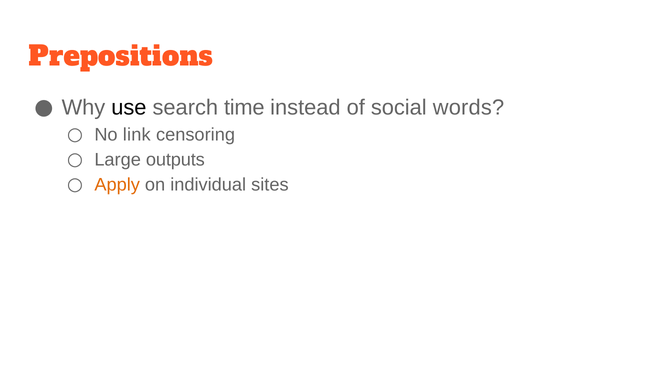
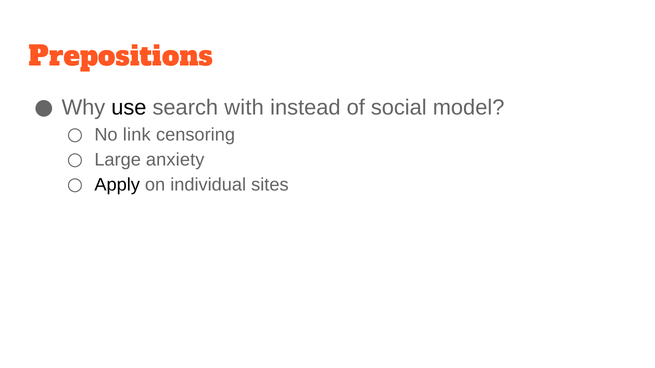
time: time -> with (244, 108)
words: words -> model (469, 108)
outputs: outputs -> anxiety (175, 160)
Apply colour: orange -> black (117, 185)
